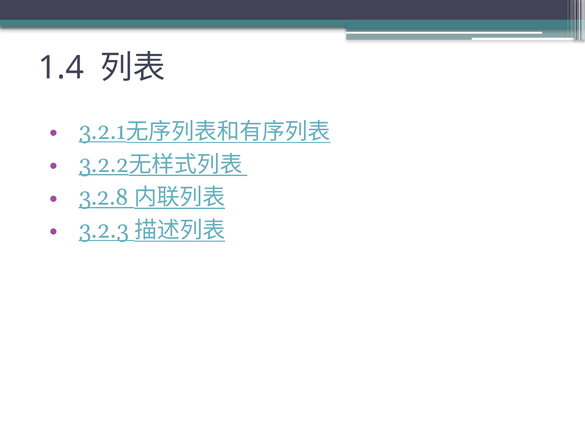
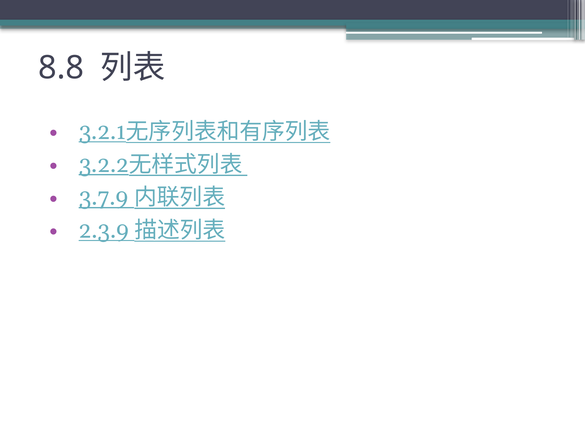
1.4: 1.4 -> 8.8 (61, 68)
3.2.8: 3.2.8 -> 3.7.9 (104, 197)
3.2.3: 3.2.3 -> 2.3.9 (104, 230)
